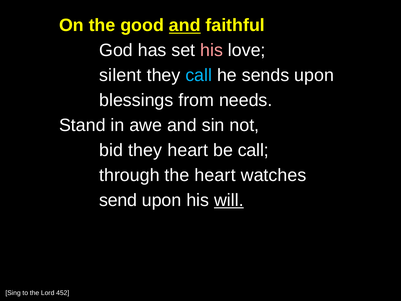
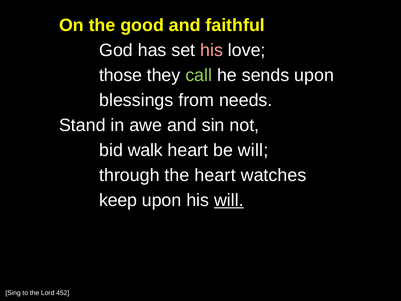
and underline: present -> none (185, 25)
silent: silent -> those (121, 75)
call colour: light blue -> light green (199, 75)
bid they: they -> walk (145, 150)
be call: call -> will (253, 150)
send: send -> keep (118, 200)
